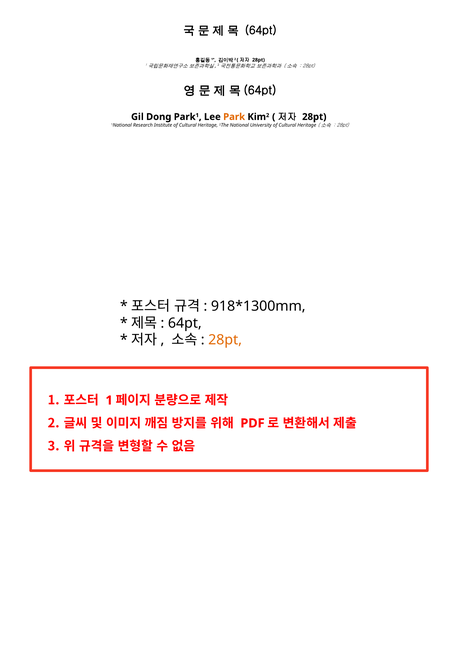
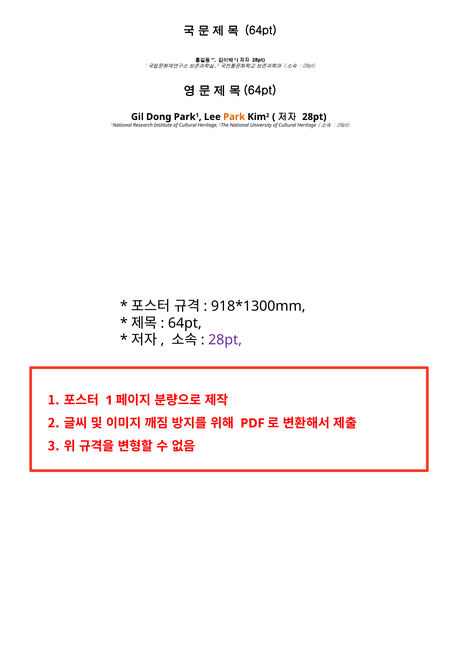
28pt colour: orange -> purple (225, 340)
